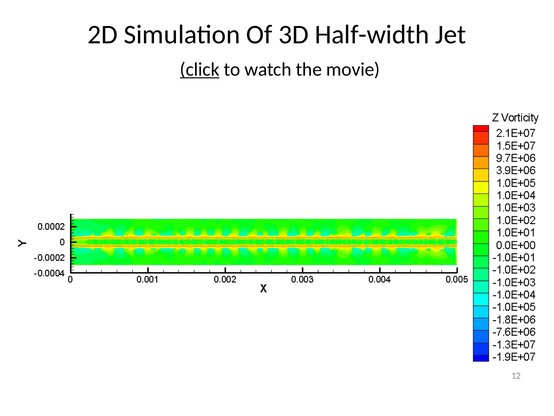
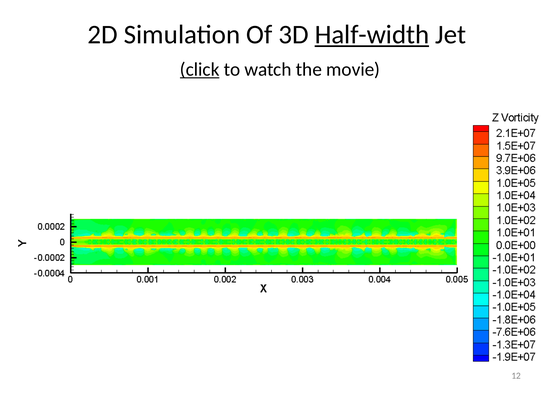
Half-width underline: none -> present (372, 35)
